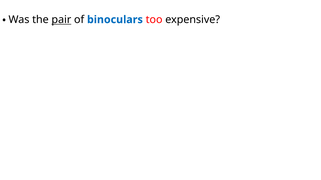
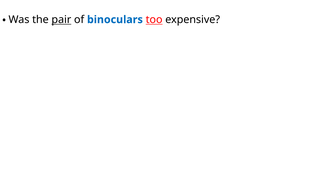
too underline: none -> present (154, 20)
